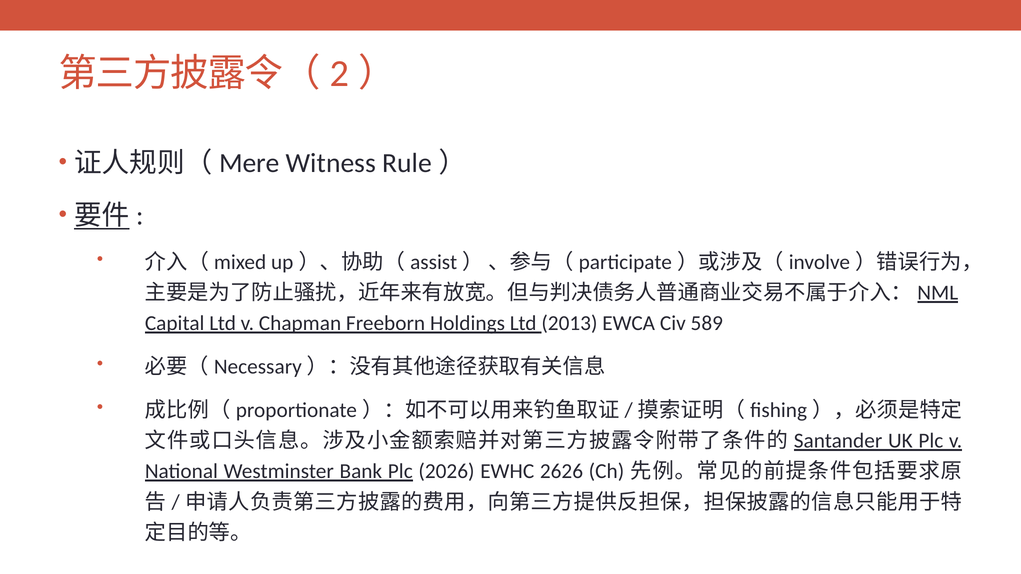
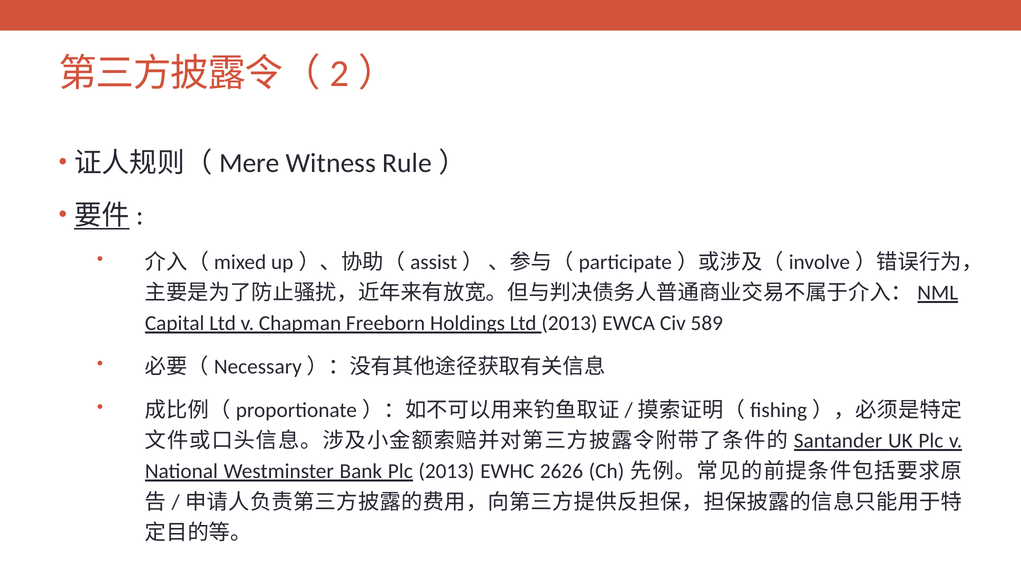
Plc 2026: 2026 -> 2013 (446, 472)
